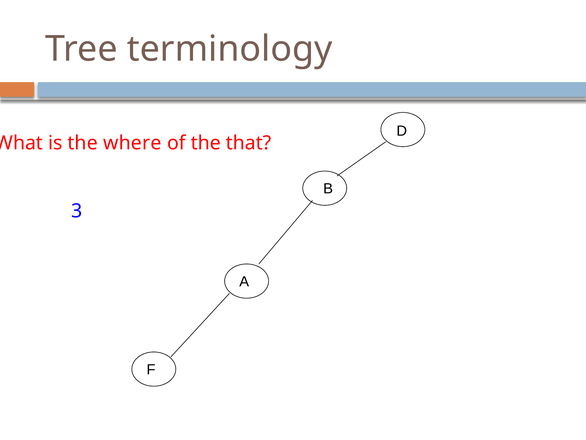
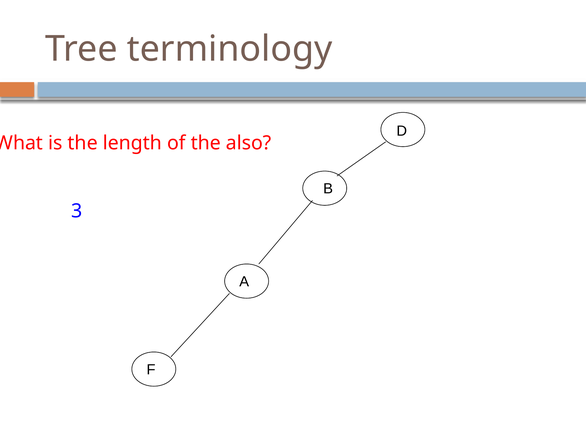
where: where -> length (132, 143)
that: that -> also (249, 143)
